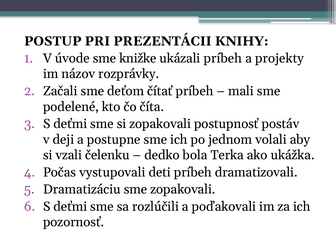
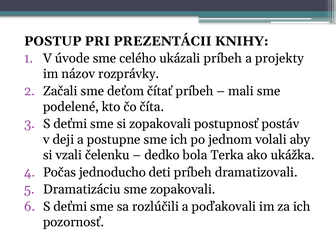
knižke: knižke -> celého (138, 58)
vystupovali: vystupovali -> jednoducho (112, 172)
